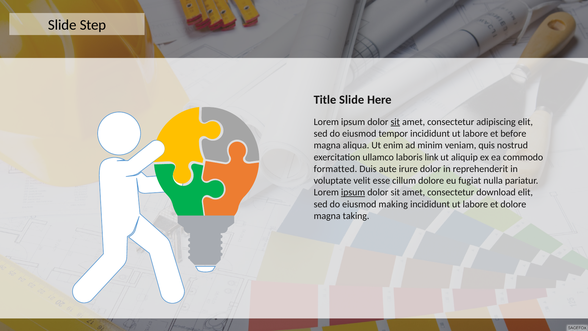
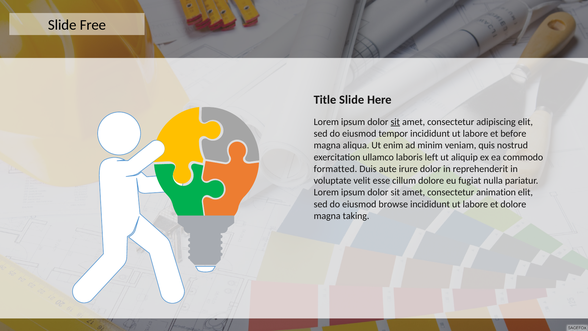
Step: Step -> Free (93, 25)
link: link -> left (432, 157)
ipsum underline: present -> none (353, 192)
download: download -> animation (496, 192)
making: making -> browse (393, 204)
